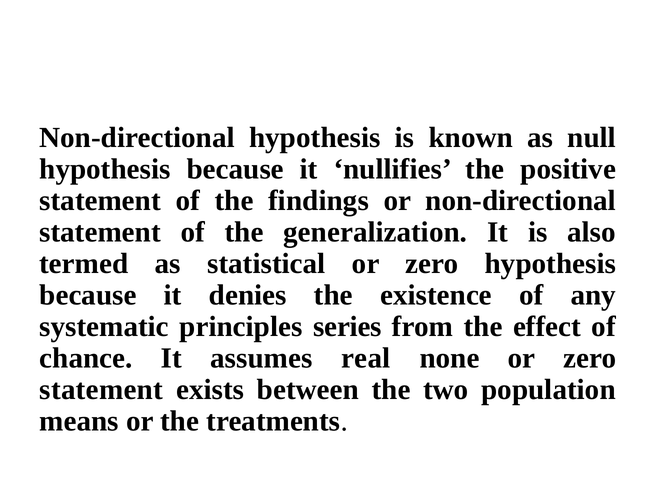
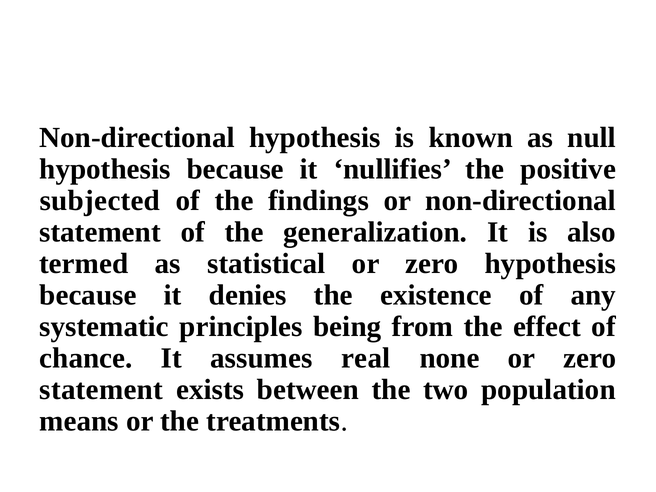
statement: statement -> subjected (100, 201)
series: series -> being (347, 327)
